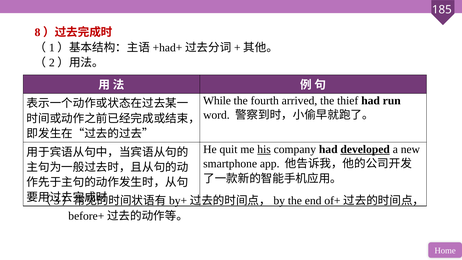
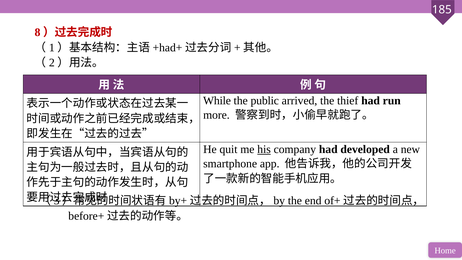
fourth: fourth -> public (265, 101)
word: word -> more (216, 115)
developed underline: present -> none (365, 149)
